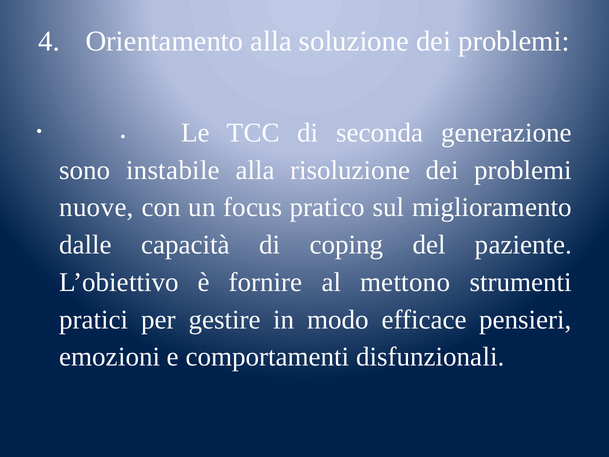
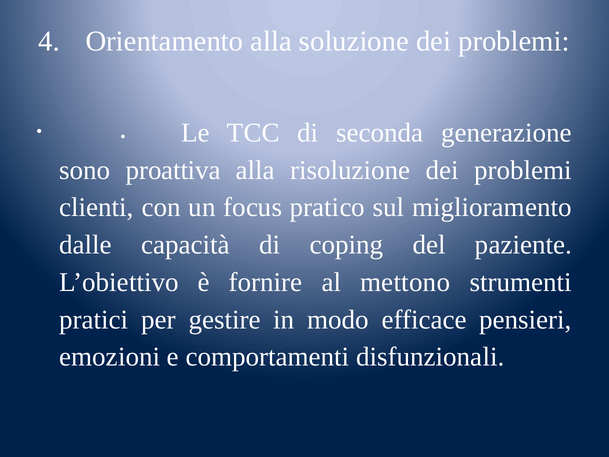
instabile: instabile -> proattiva (173, 170)
nuove: nuove -> clienti (97, 207)
